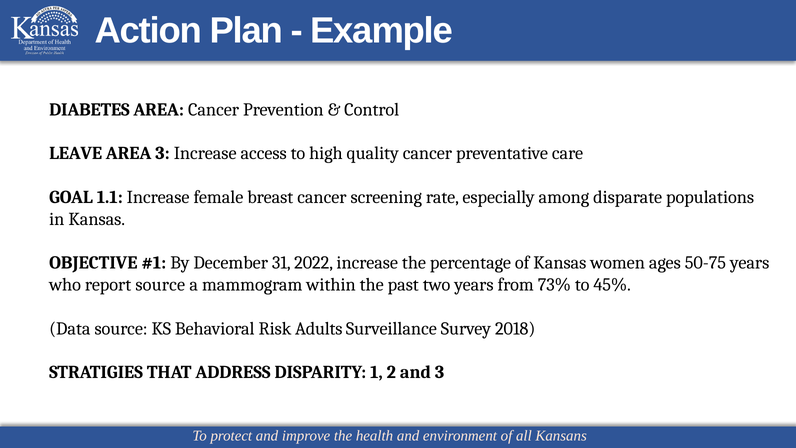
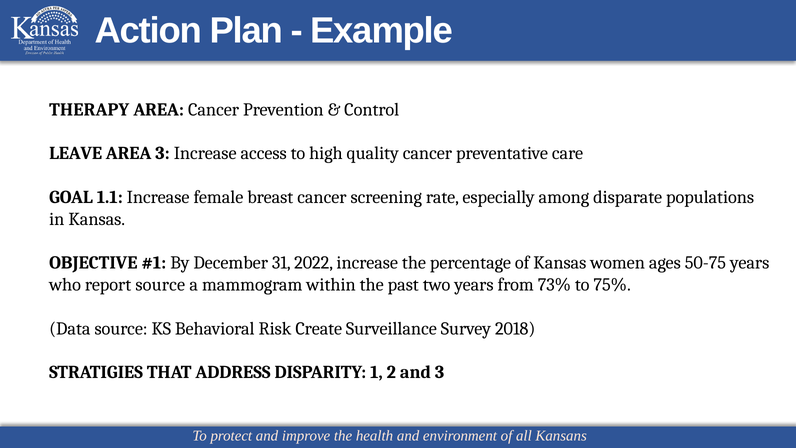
DIABETES: DIABETES -> THERAPY (89, 110)
45%: 45% -> 75% (612, 285)
Adults: Adults -> Create (319, 328)
